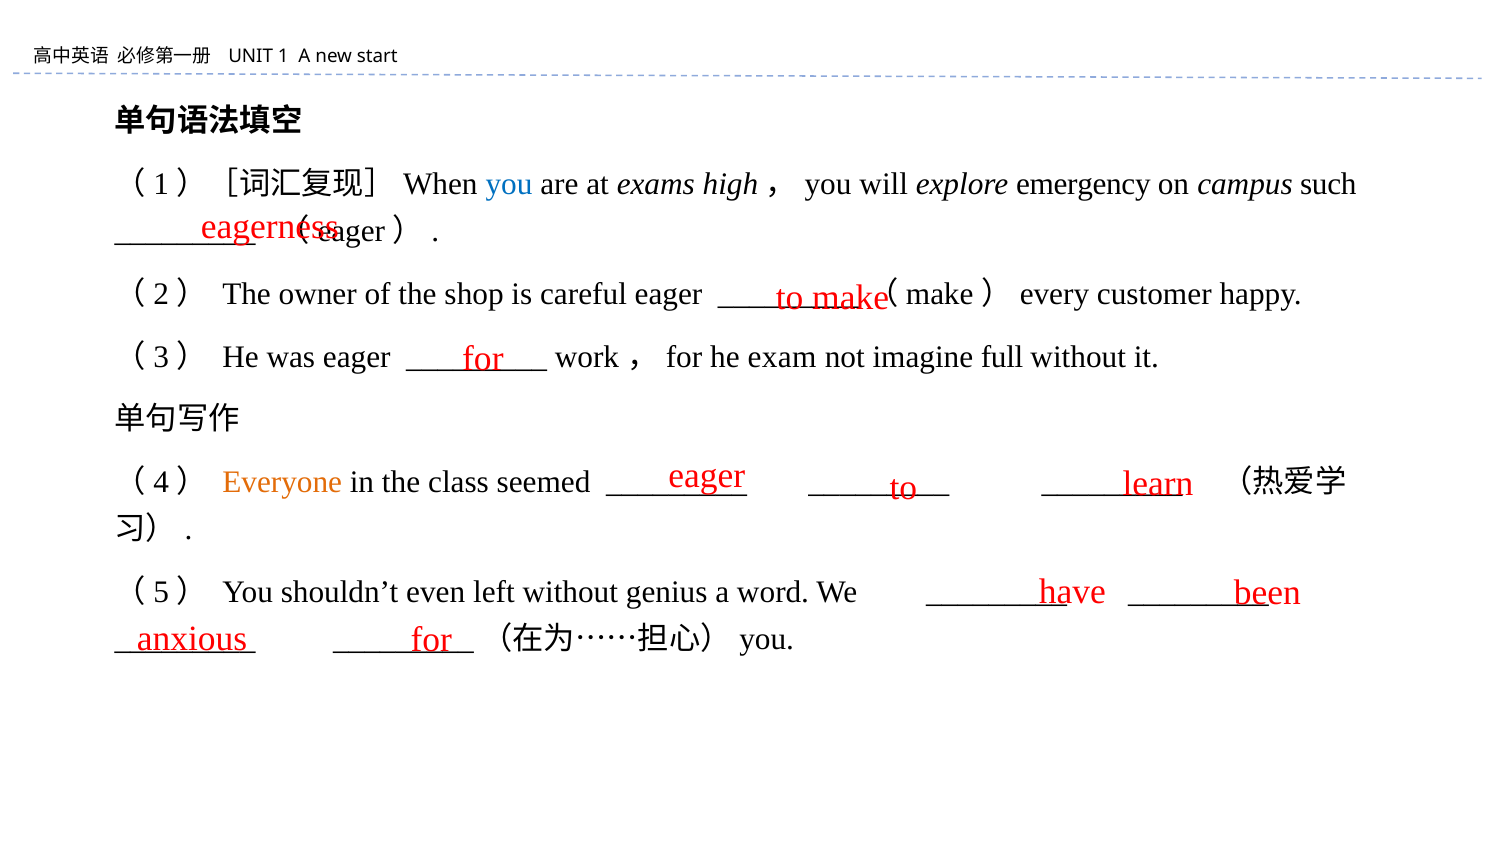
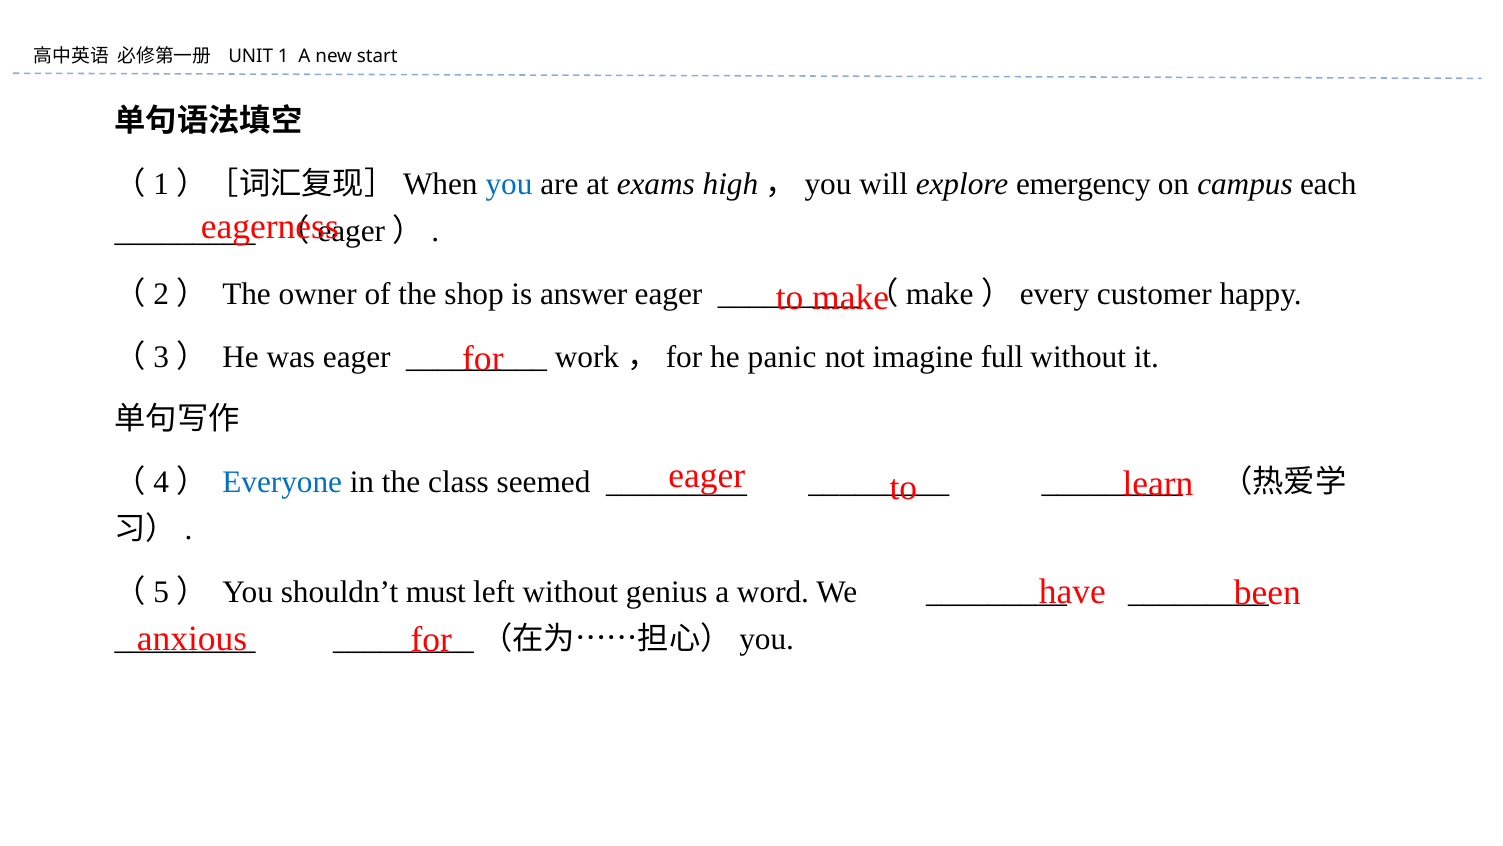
such: such -> each (1328, 184)
careful: careful -> answer (584, 294)
exam: exam -> panic (782, 356)
Everyone colour: orange -> blue (282, 482)
even: even -> must (436, 591)
